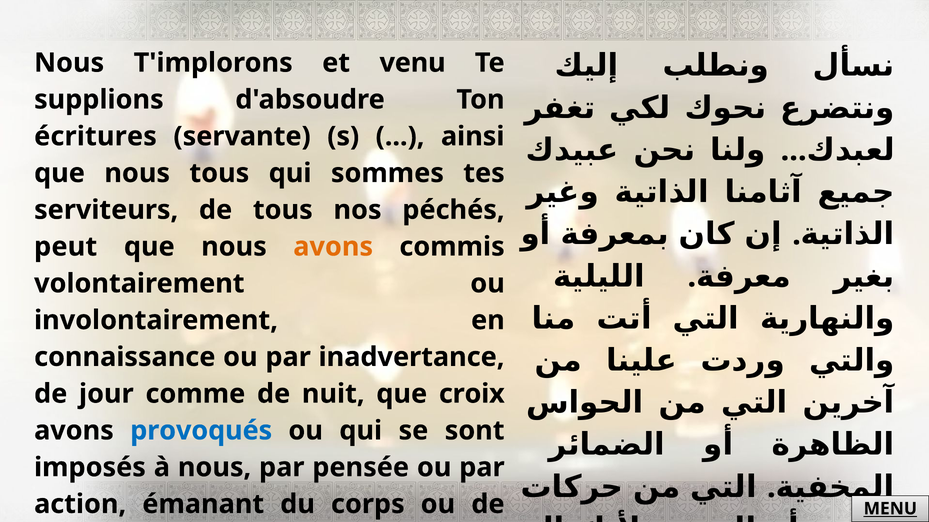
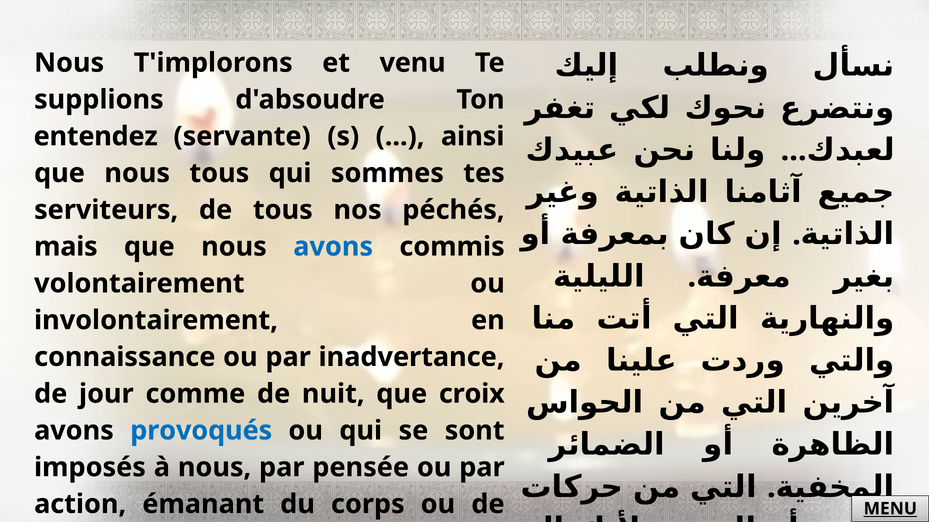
écritures: écritures -> entendez (96, 136)
peut: peut -> mais (66, 247)
avons colour: orange -> blue (333, 247)
